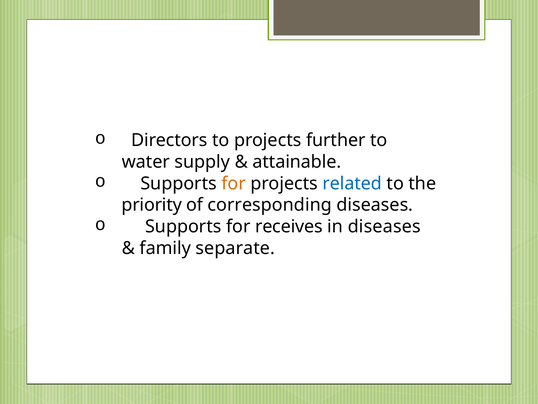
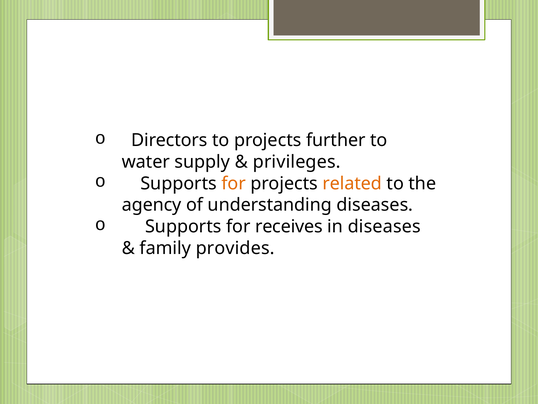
attainable: attainable -> privileges (297, 162)
related colour: blue -> orange (352, 183)
priority: priority -> agency (152, 205)
corresponding: corresponding -> understanding (270, 205)
separate: separate -> provides (235, 248)
